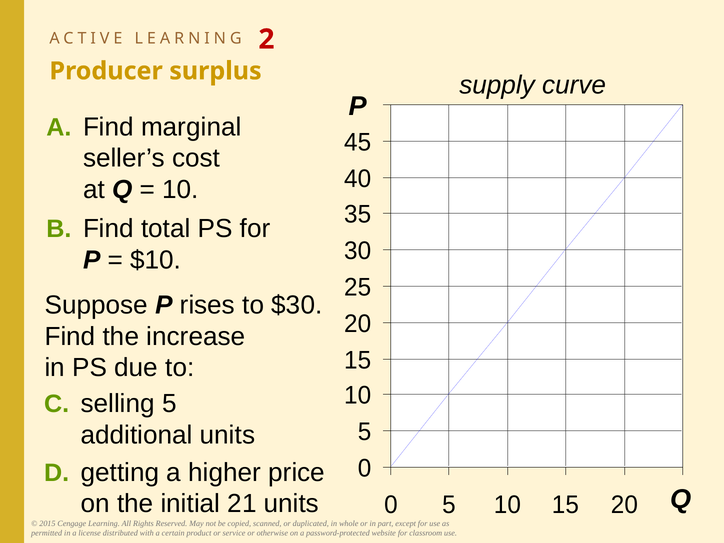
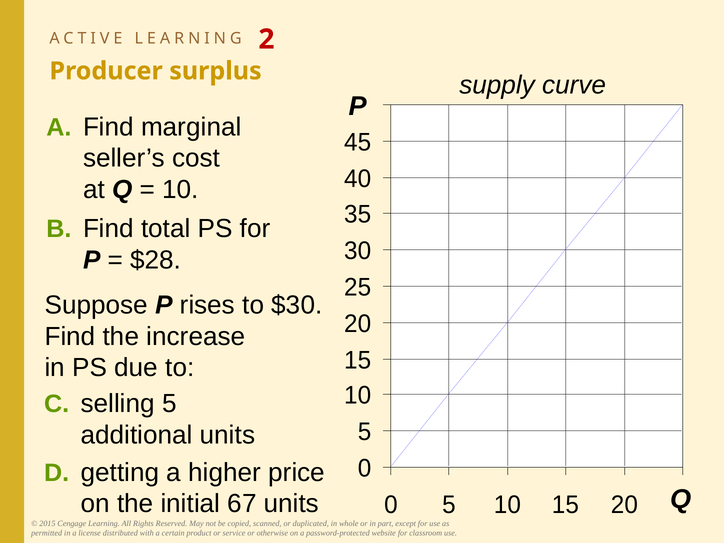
$10: $10 -> $28 (156, 260)
21: 21 -> 67 (242, 504)
